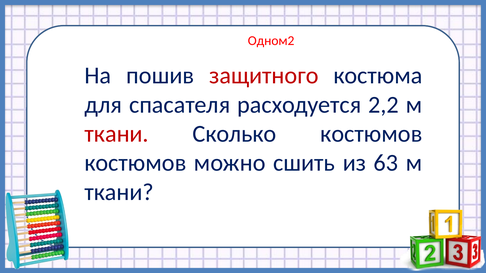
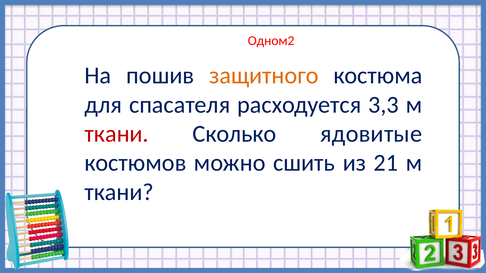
защитного colour: red -> orange (264, 76)
2,2: 2,2 -> 3,3 (384, 105)
Сколько костюмов: костюмов -> ядовитые (371, 134)
63: 63 -> 21 (386, 163)
